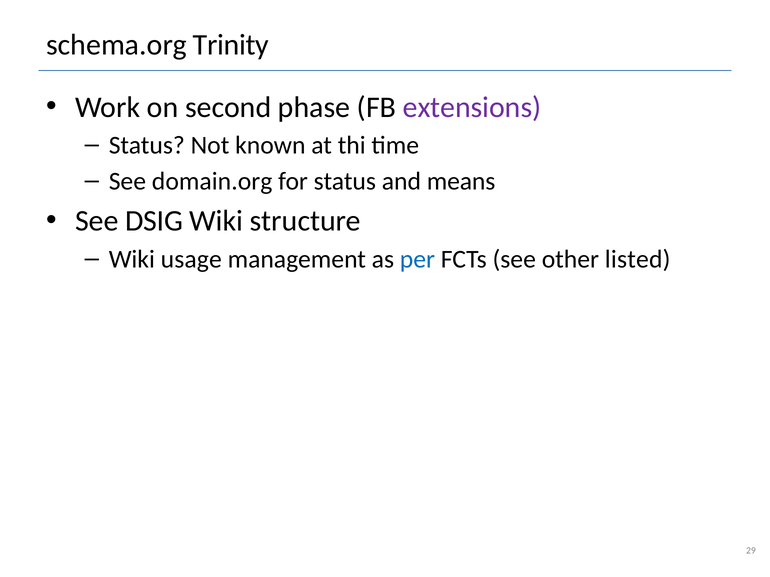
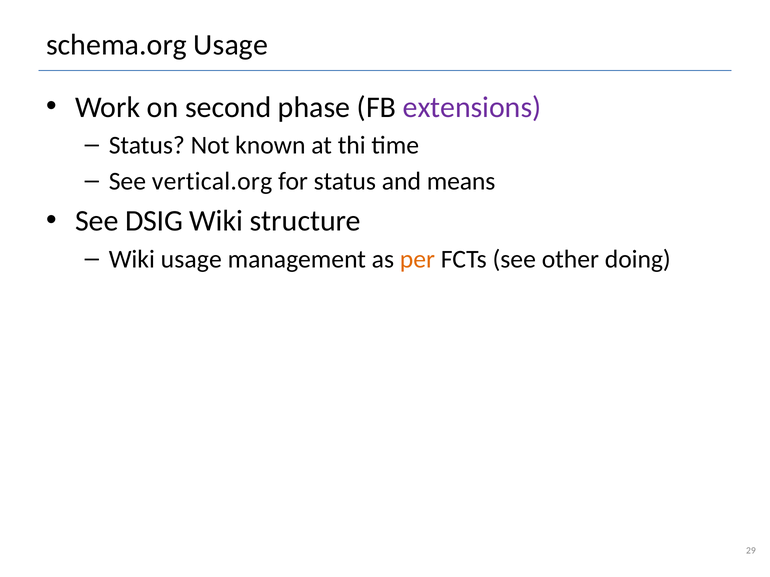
schema.org Trinity: Trinity -> Usage (231, 45)
domain.org: domain.org -> vertical.org (212, 181)
per colour: blue -> orange (417, 259)
listed: listed -> doing (638, 259)
